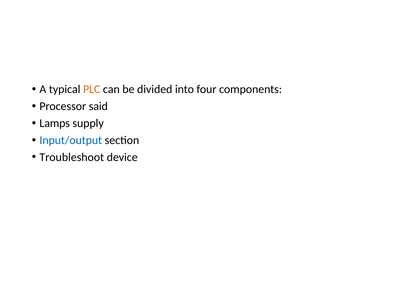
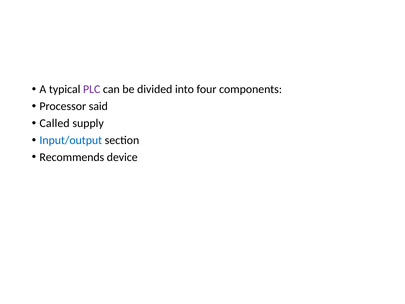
PLC colour: orange -> purple (92, 89)
Lamps: Lamps -> Called (55, 123)
Troubleshoot: Troubleshoot -> Recommends (72, 157)
